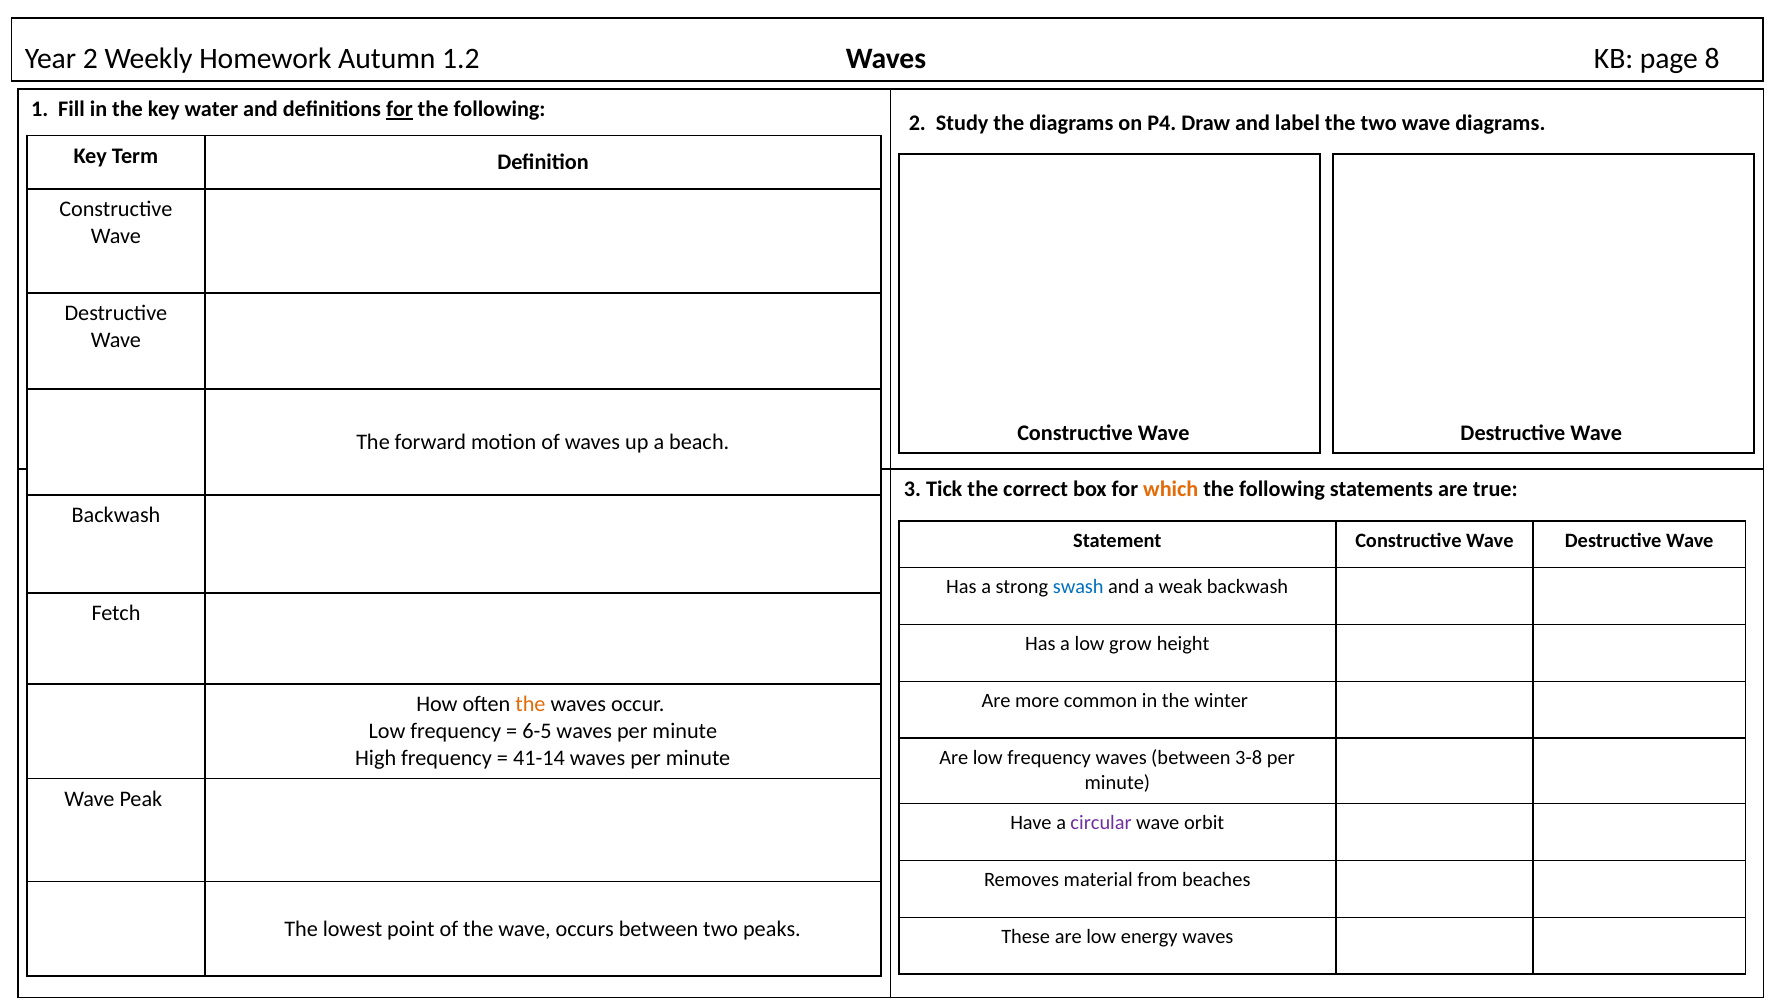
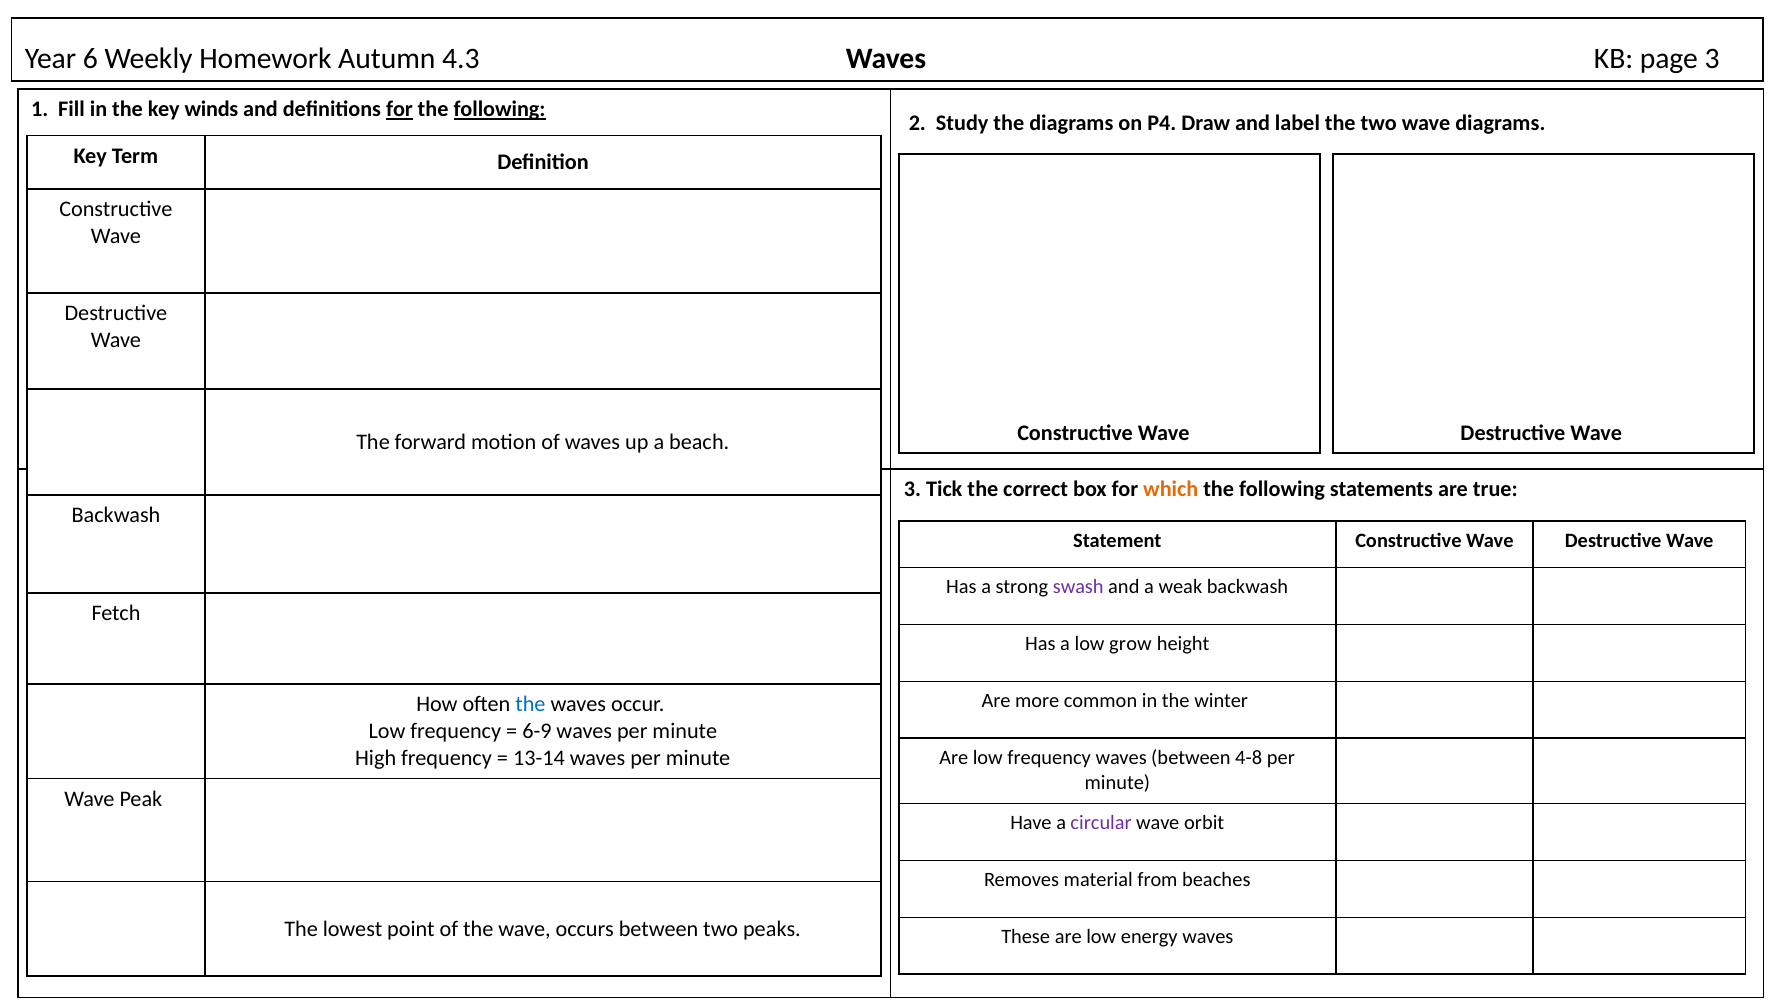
Year 2: 2 -> 6 (90, 58)
1.2: 1.2 -> 4.3 (461, 58)
page 8: 8 -> 3 (1712, 58)
water: water -> winds (211, 110)
following underline: none -> present (500, 110)
swash colour: blue -> purple (1078, 587)
the colour: orange -> blue (530, 704)
6-5: 6-5 -> 6-9 (537, 732)
41-14: 41-14 -> 13-14 (539, 759)
3-8: 3-8 -> 4-8 (1249, 758)
